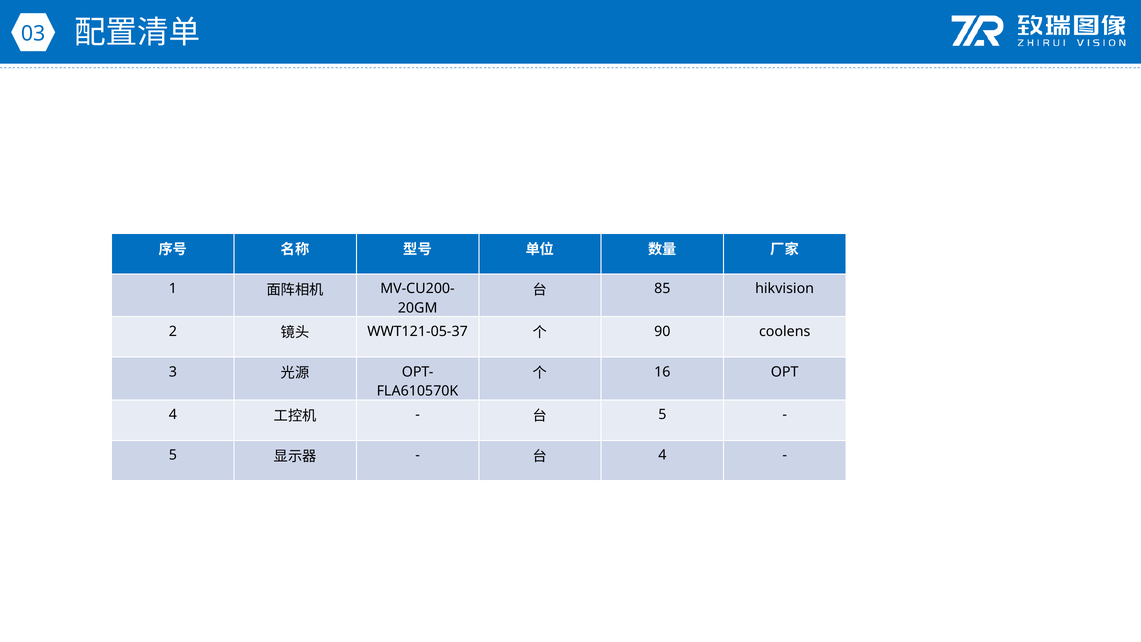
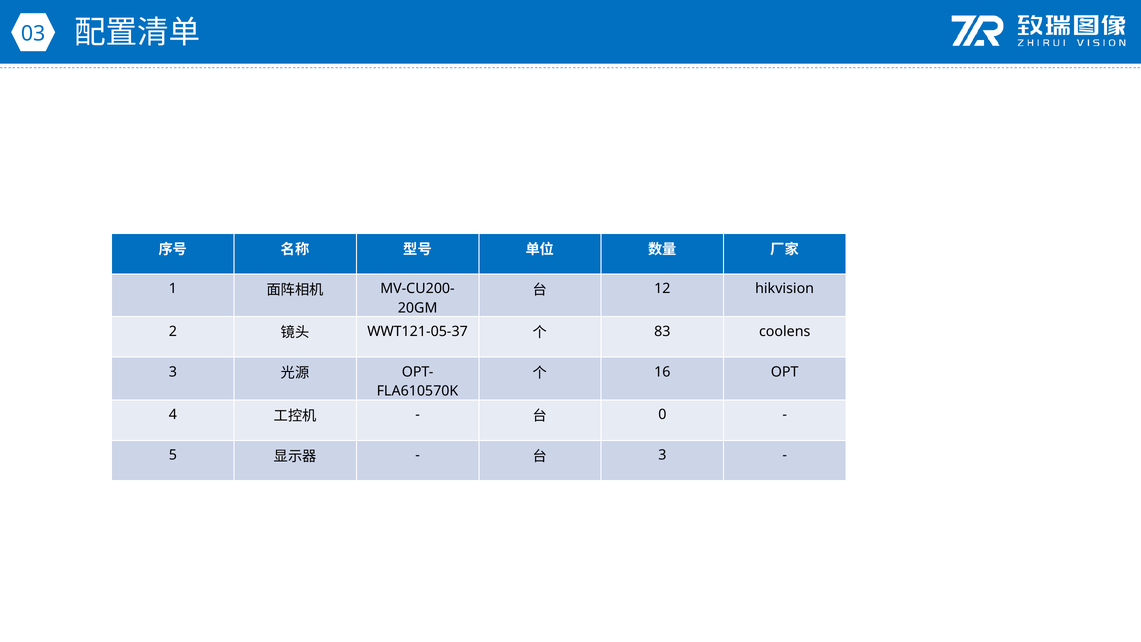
85: 85 -> 12 (662, 289)
90: 90 -> 83 (662, 331)
5: 5 -> 0 (662, 415)
4: 4 -> 3 (662, 455)
